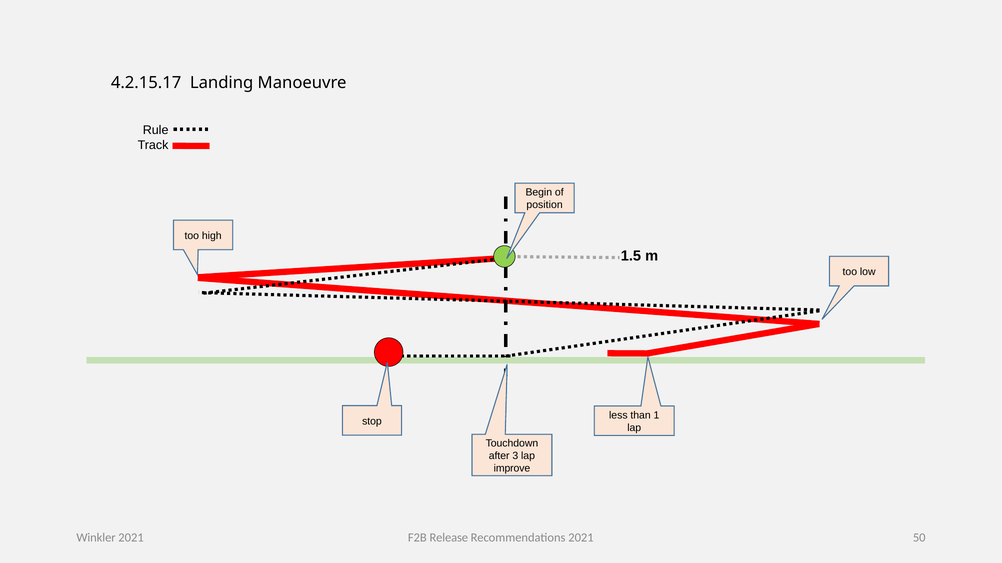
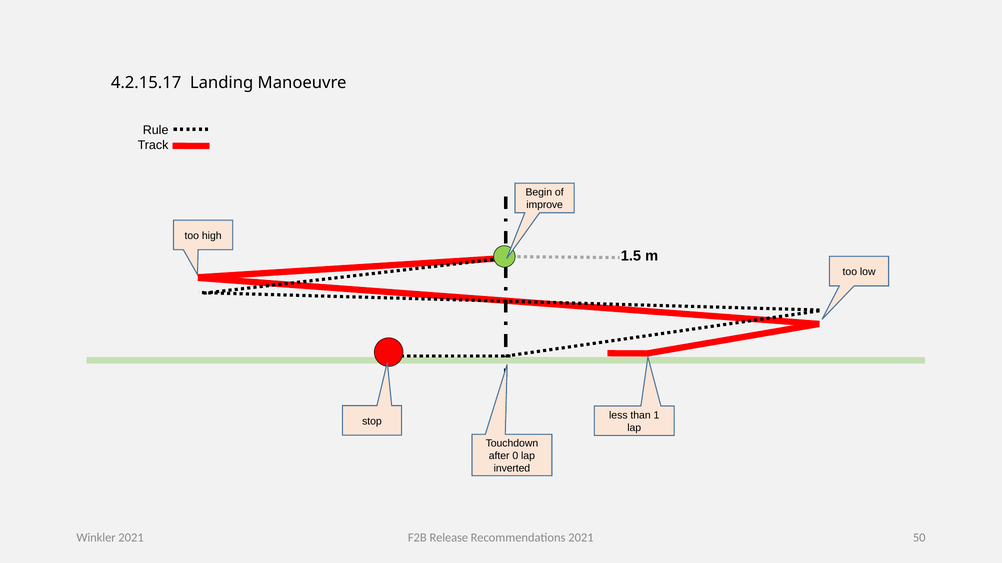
position: position -> improve (545, 205)
3: 3 -> 0 (515, 456)
improve: improve -> inverted (512, 469)
